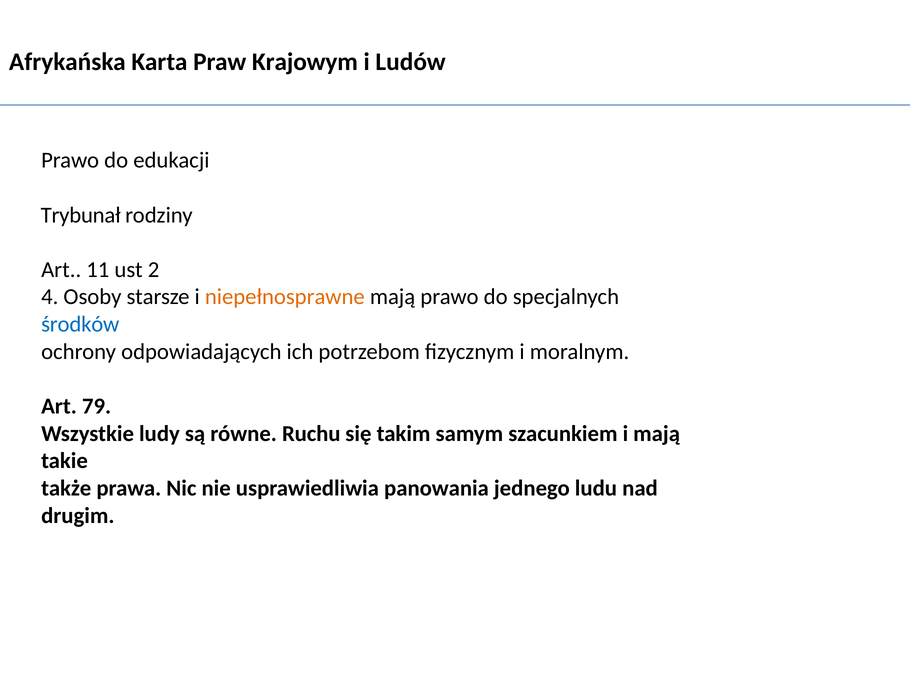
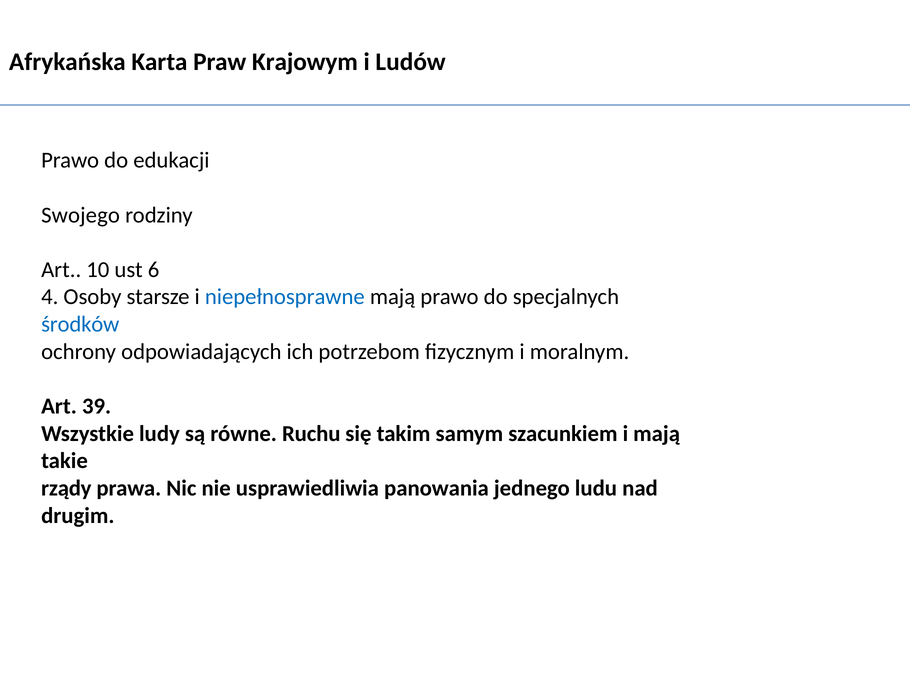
Trybunał: Trybunał -> Swojego (81, 215)
11: 11 -> 10 (98, 269)
2: 2 -> 6 (154, 269)
niepełnosprawne colour: orange -> blue (285, 297)
79: 79 -> 39 (97, 406)
także: także -> rządy (66, 488)
